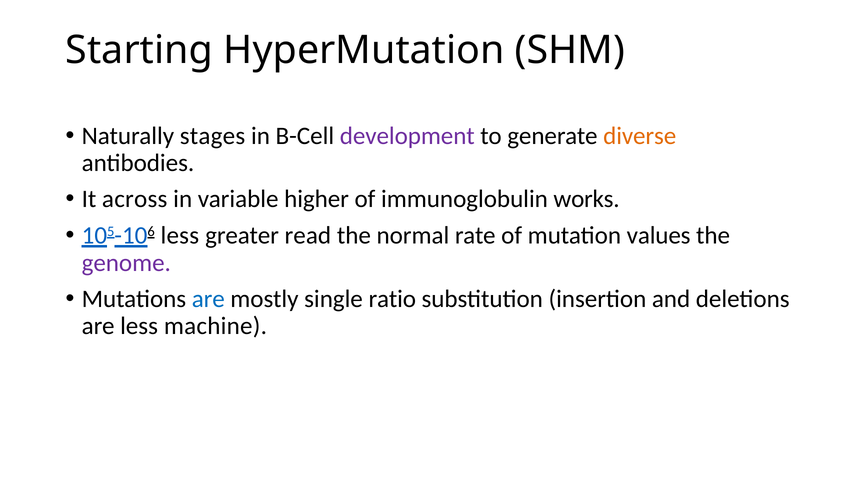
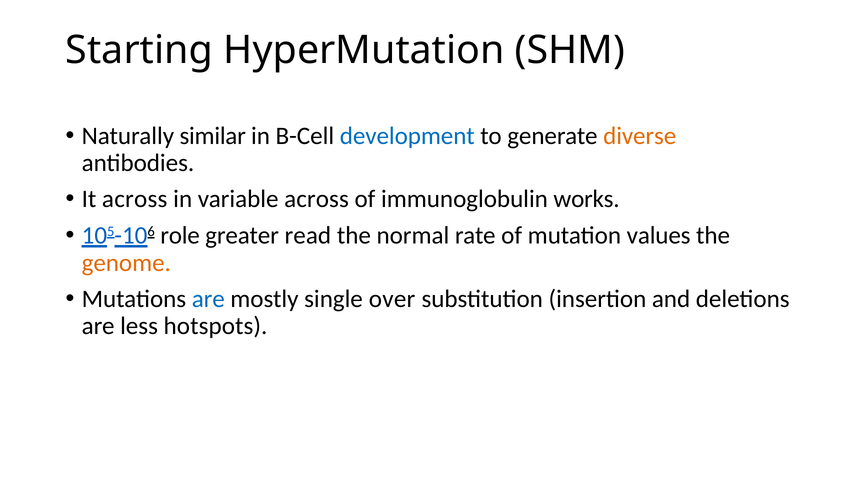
stages: stages -> similar (213, 136)
development colour: purple -> blue (407, 136)
variable higher: higher -> across (316, 199)
105-106 less: less -> role (180, 235)
genome colour: purple -> orange (126, 263)
ratio: ratio -> over (392, 299)
machine: machine -> hotspots (216, 326)
